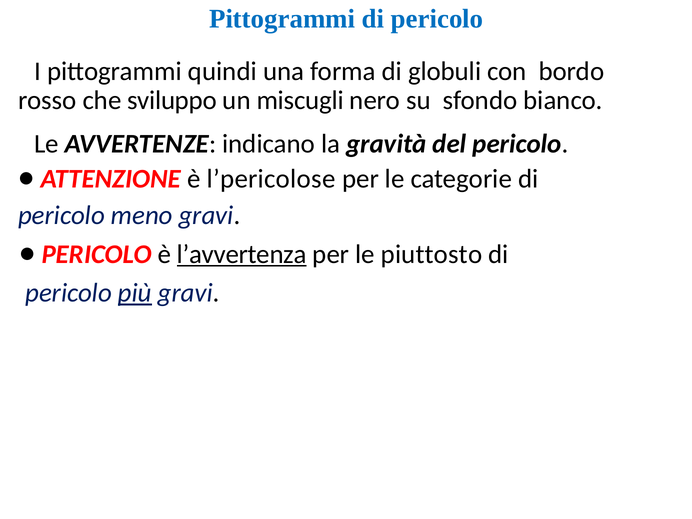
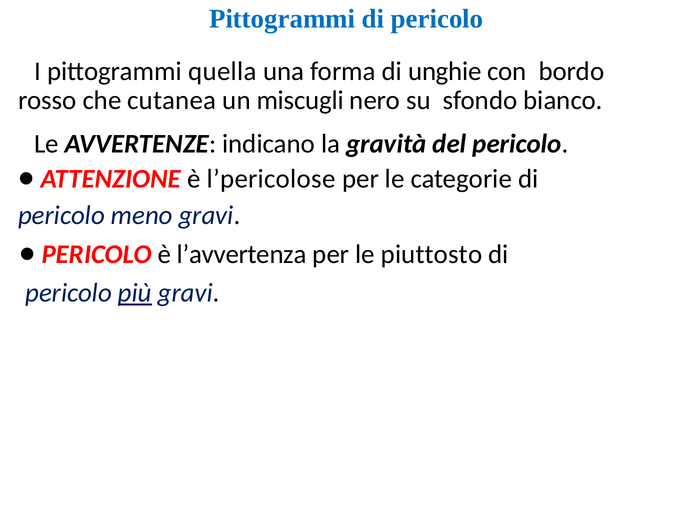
quindi: quindi -> quella (222, 71)
globuli: globuli -> unghie (445, 71)
sviluppo: sviluppo -> cutanea (172, 100)
l’avvertenza underline: present -> none (242, 254)
